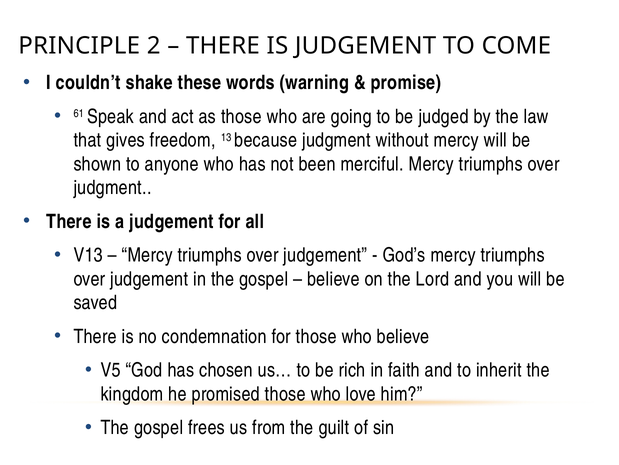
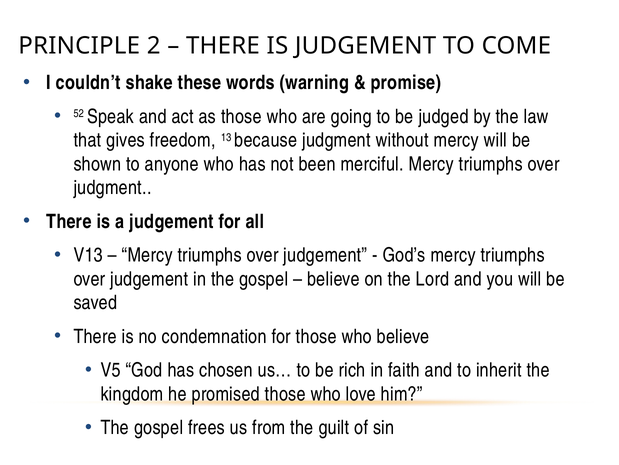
61: 61 -> 52 (79, 114)
